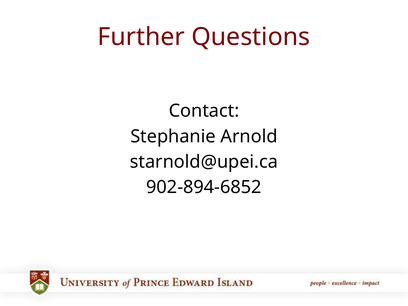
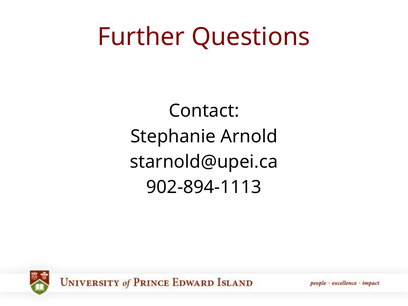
902-894-6852: 902-894-6852 -> 902-894-1113 (204, 187)
